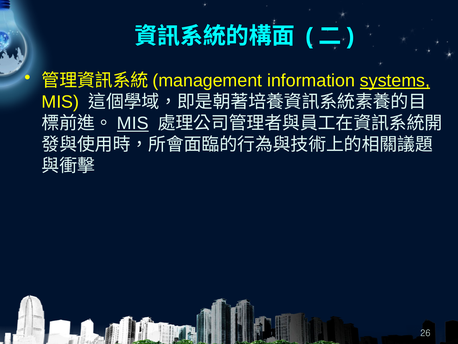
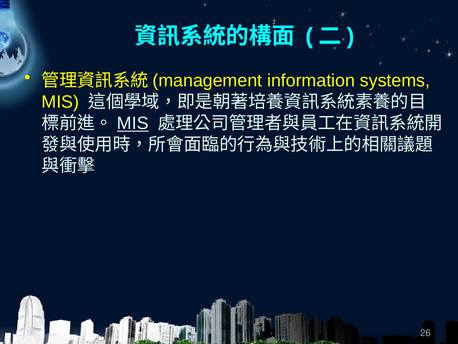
systems underline: present -> none (395, 81)
